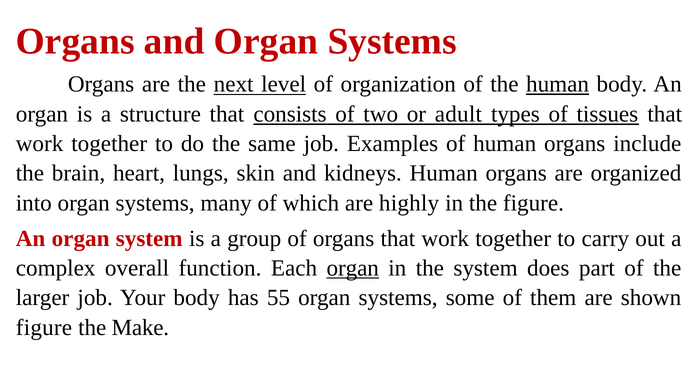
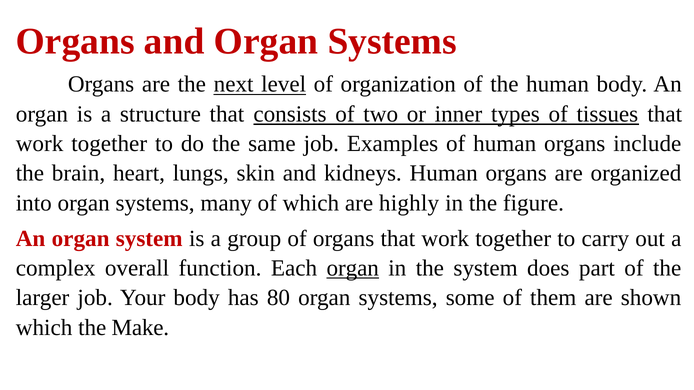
human underline: present -> none (558, 84)
adult: adult -> inner (459, 114)
55: 55 -> 80 (278, 298)
figure: figure -> which (44, 328)
